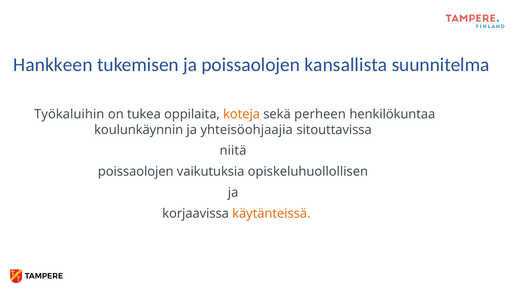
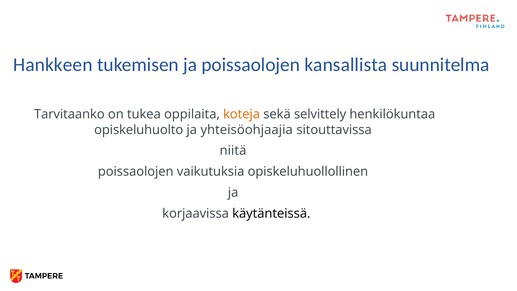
Työkaluihin: Työkaluihin -> Tarvitaanko (69, 114)
perheen: perheen -> selvittely (320, 114)
koulunkäynnin: koulunkäynnin -> opiskeluhuolto (139, 130)
opiskeluhuollollisen: opiskeluhuollollisen -> opiskeluhuollollinen (308, 171)
käytänteissä colour: orange -> black (271, 213)
